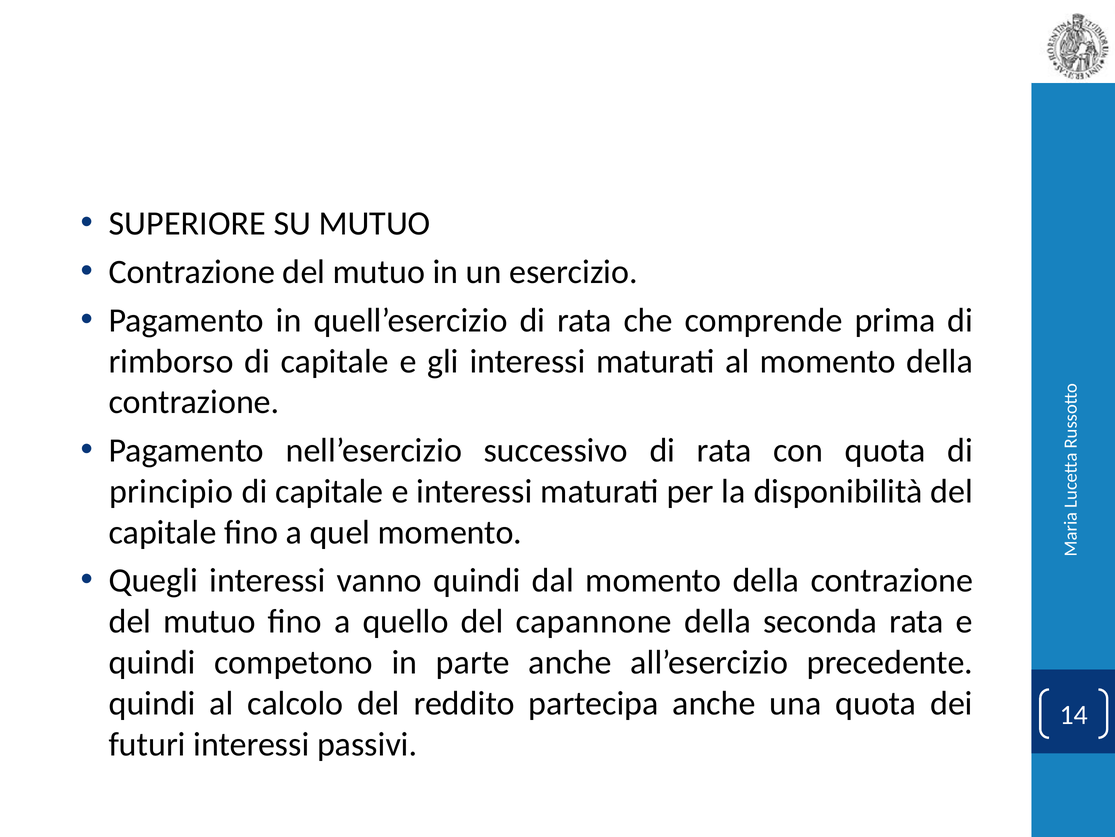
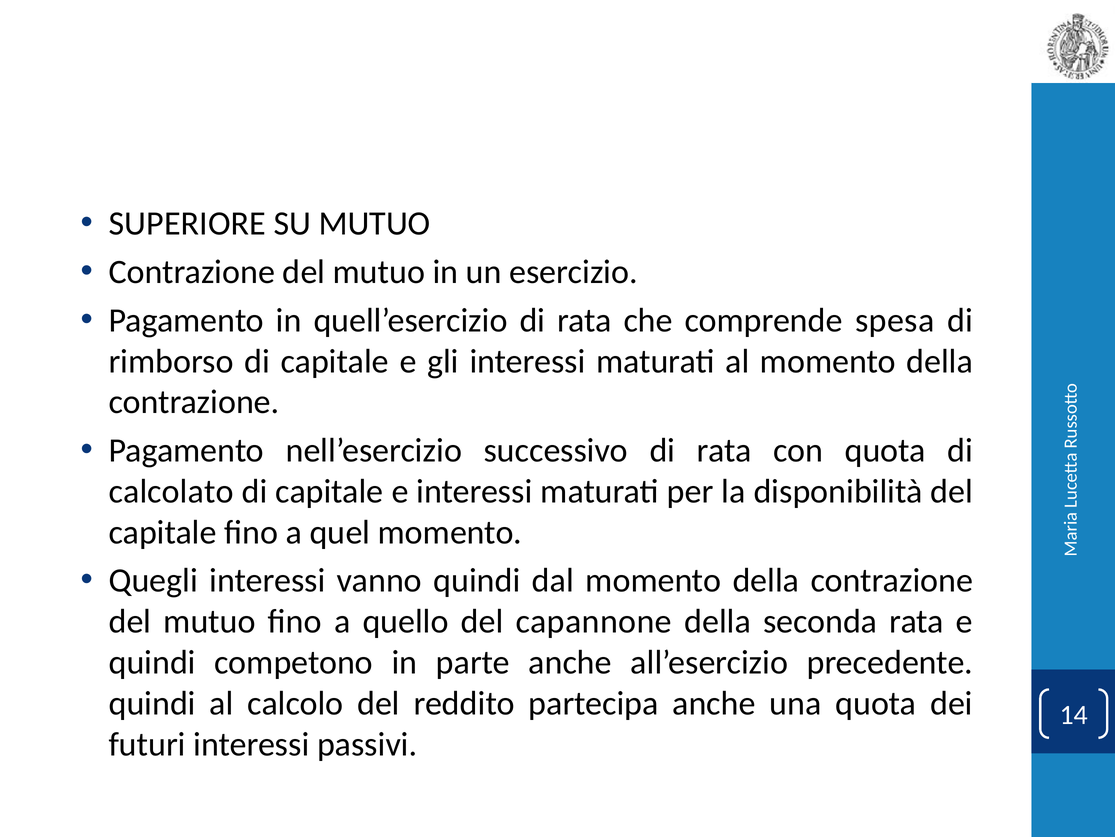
prima: prima -> spesa (895, 320)
principio: principio -> calcolato (171, 491)
